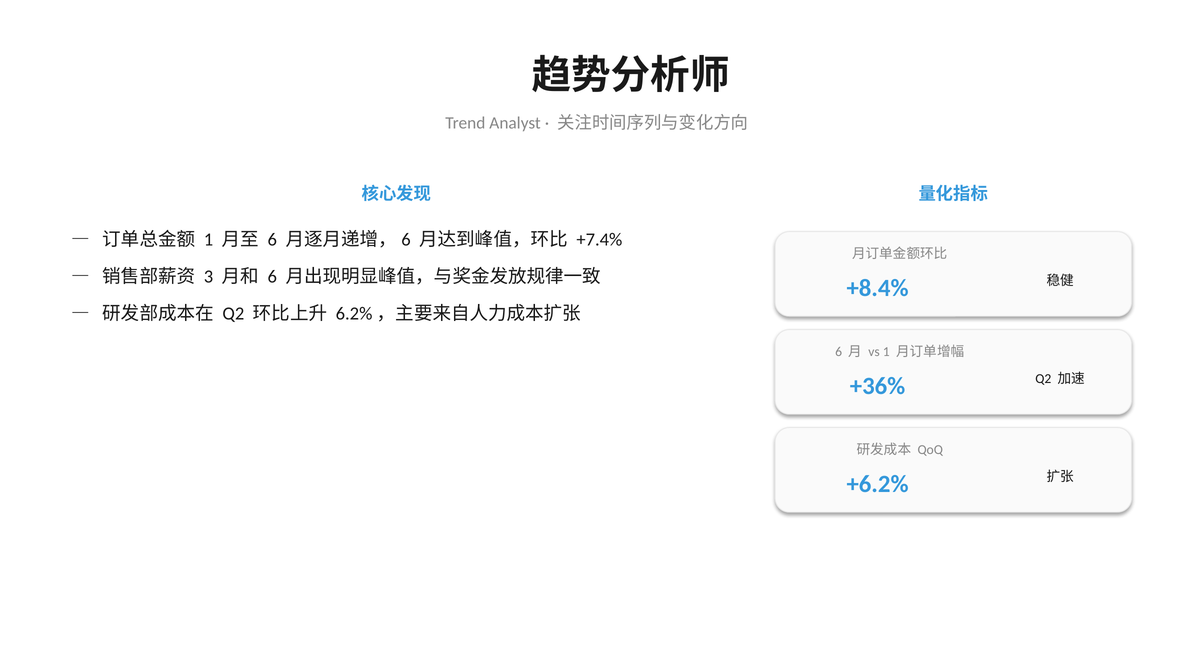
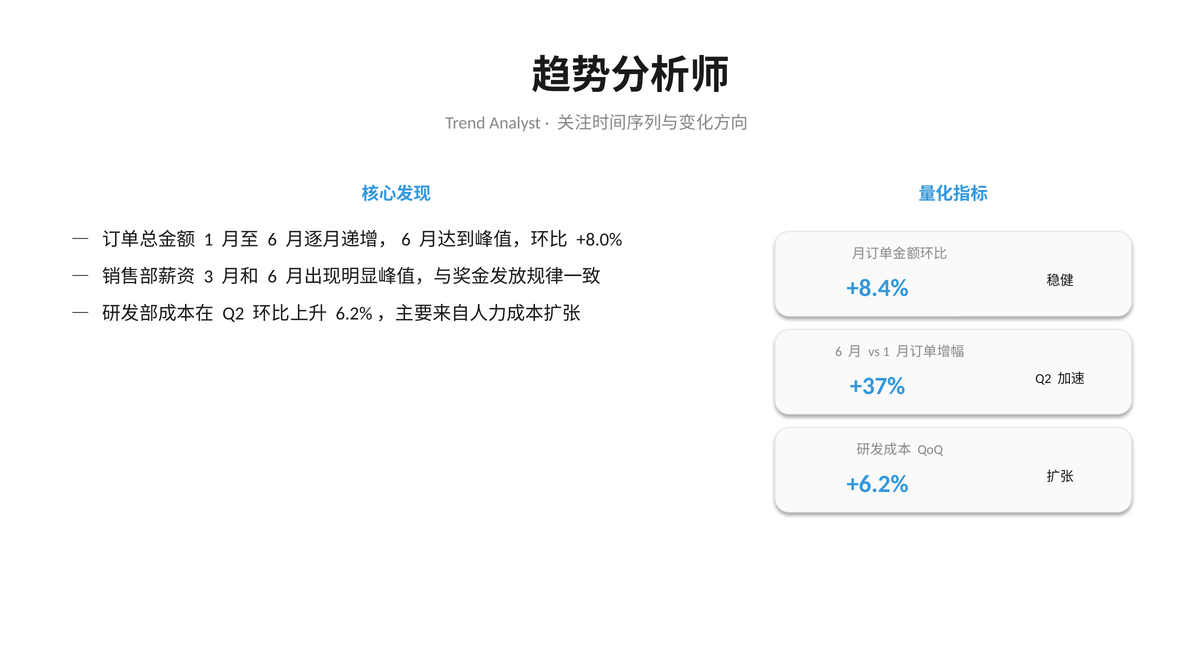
+7.4%: +7.4% -> +8.0% (599, 240)
+36%: +36% -> +37% (878, 386)
